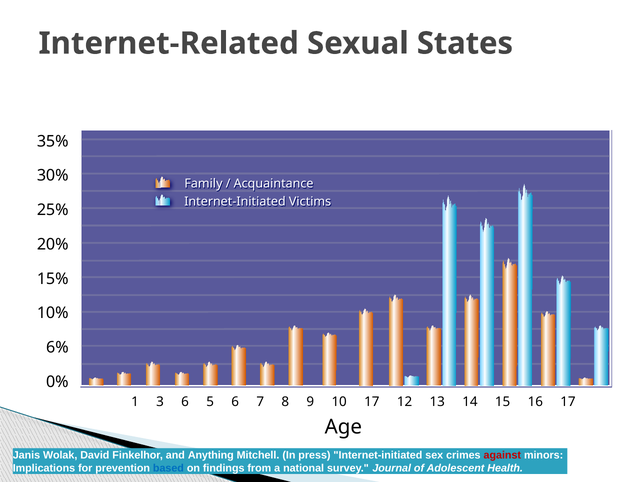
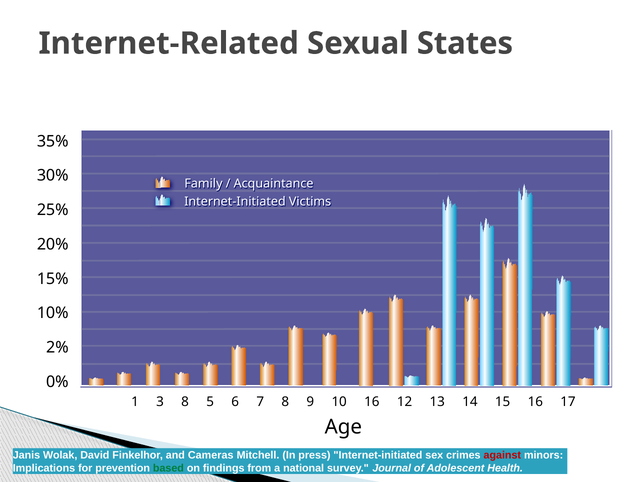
6%: 6% -> 2% (57, 348)
3 6: 6 -> 8 (185, 402)
10 17: 17 -> 16 (372, 402)
Anything: Anything -> Cameras (211, 456)
based colour: blue -> green (168, 468)
